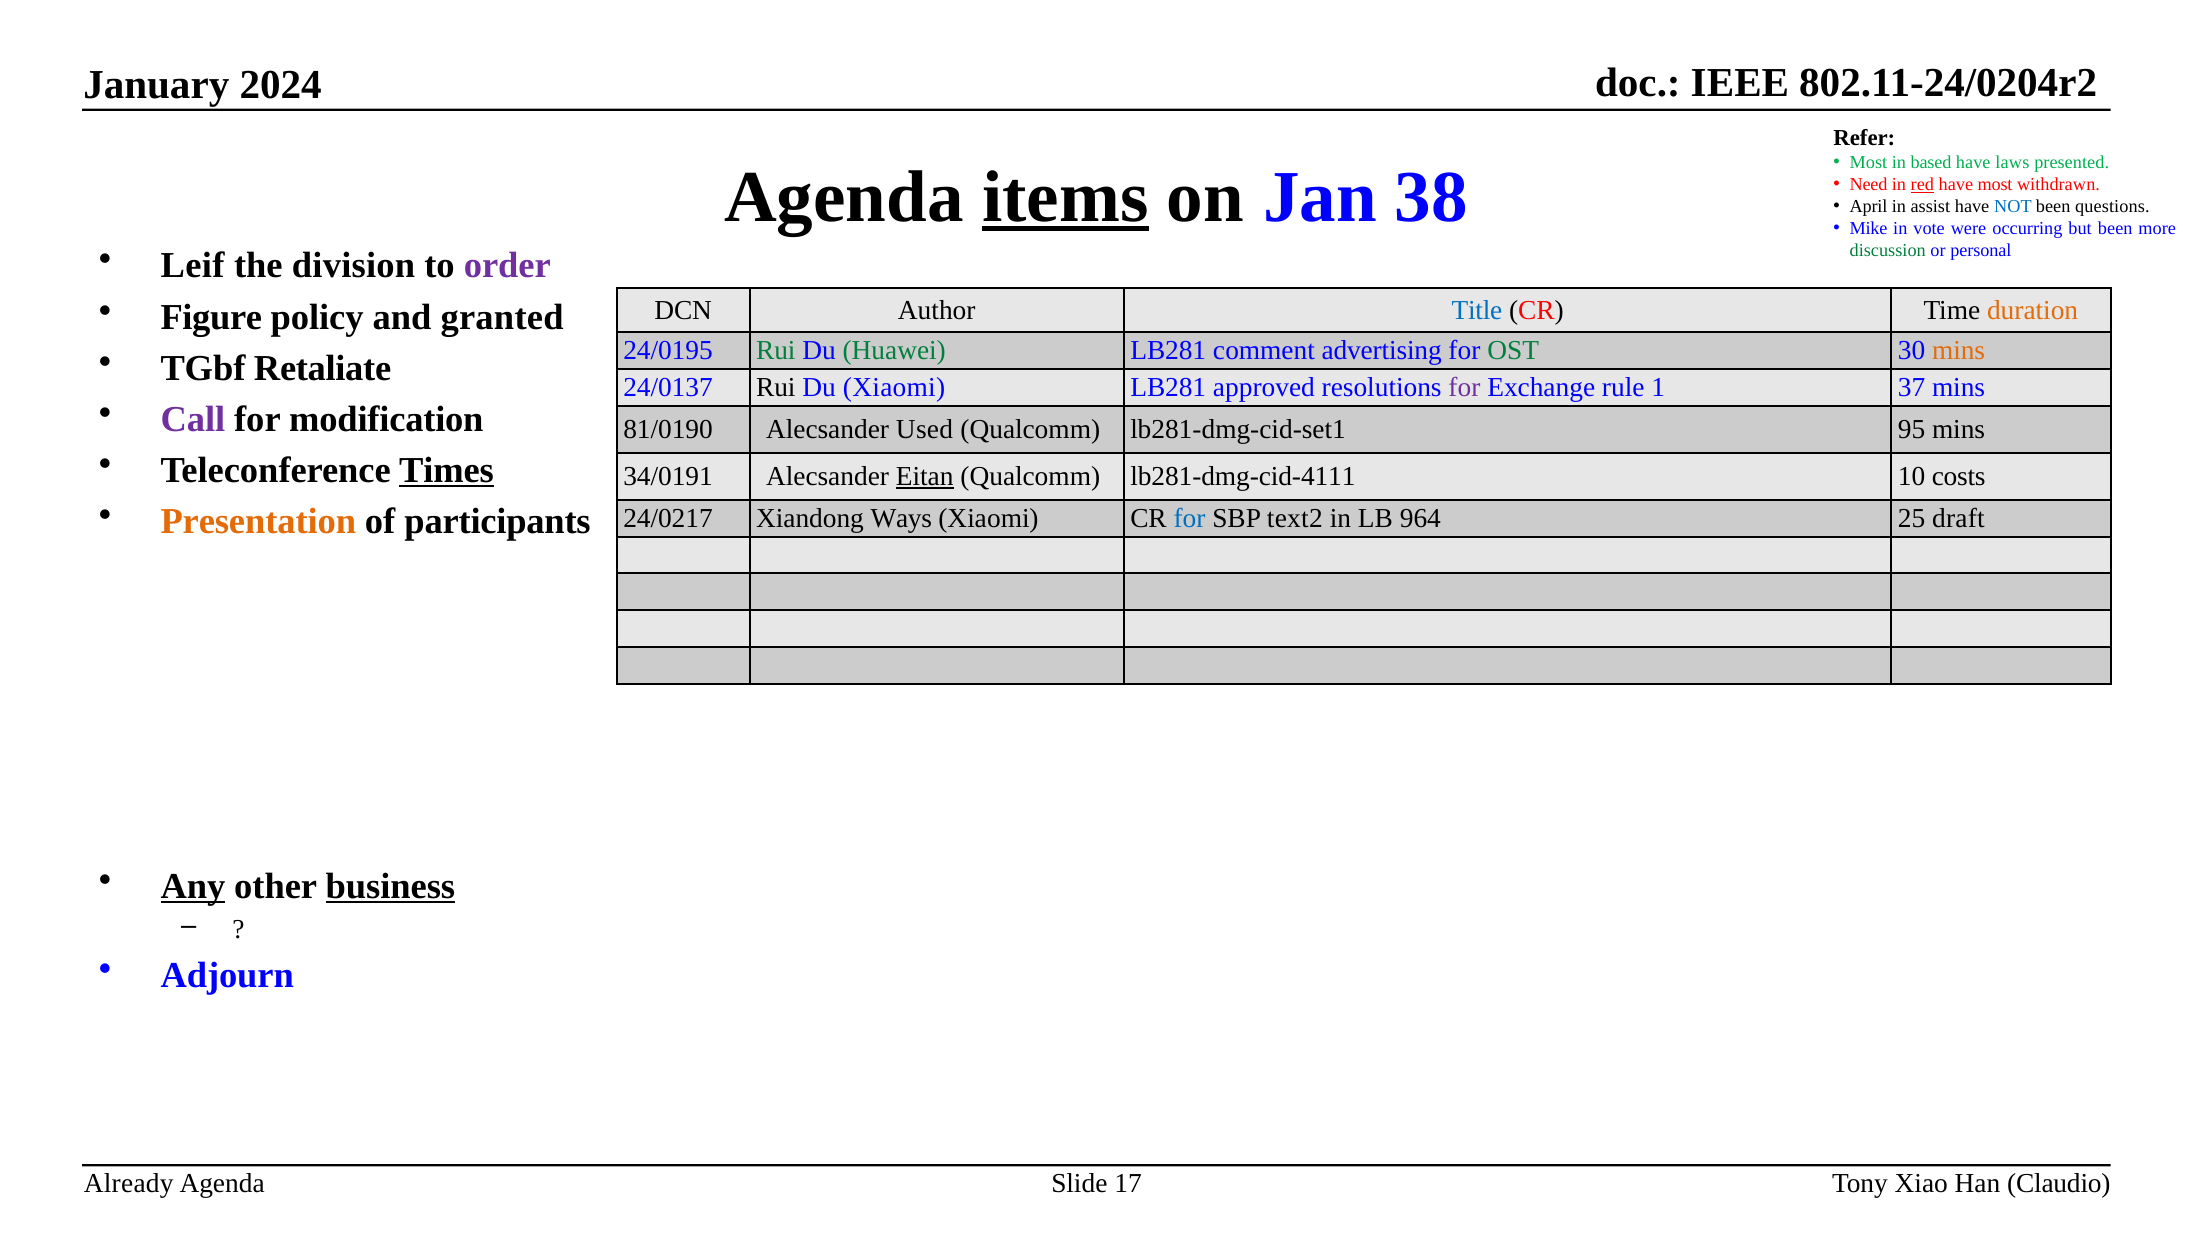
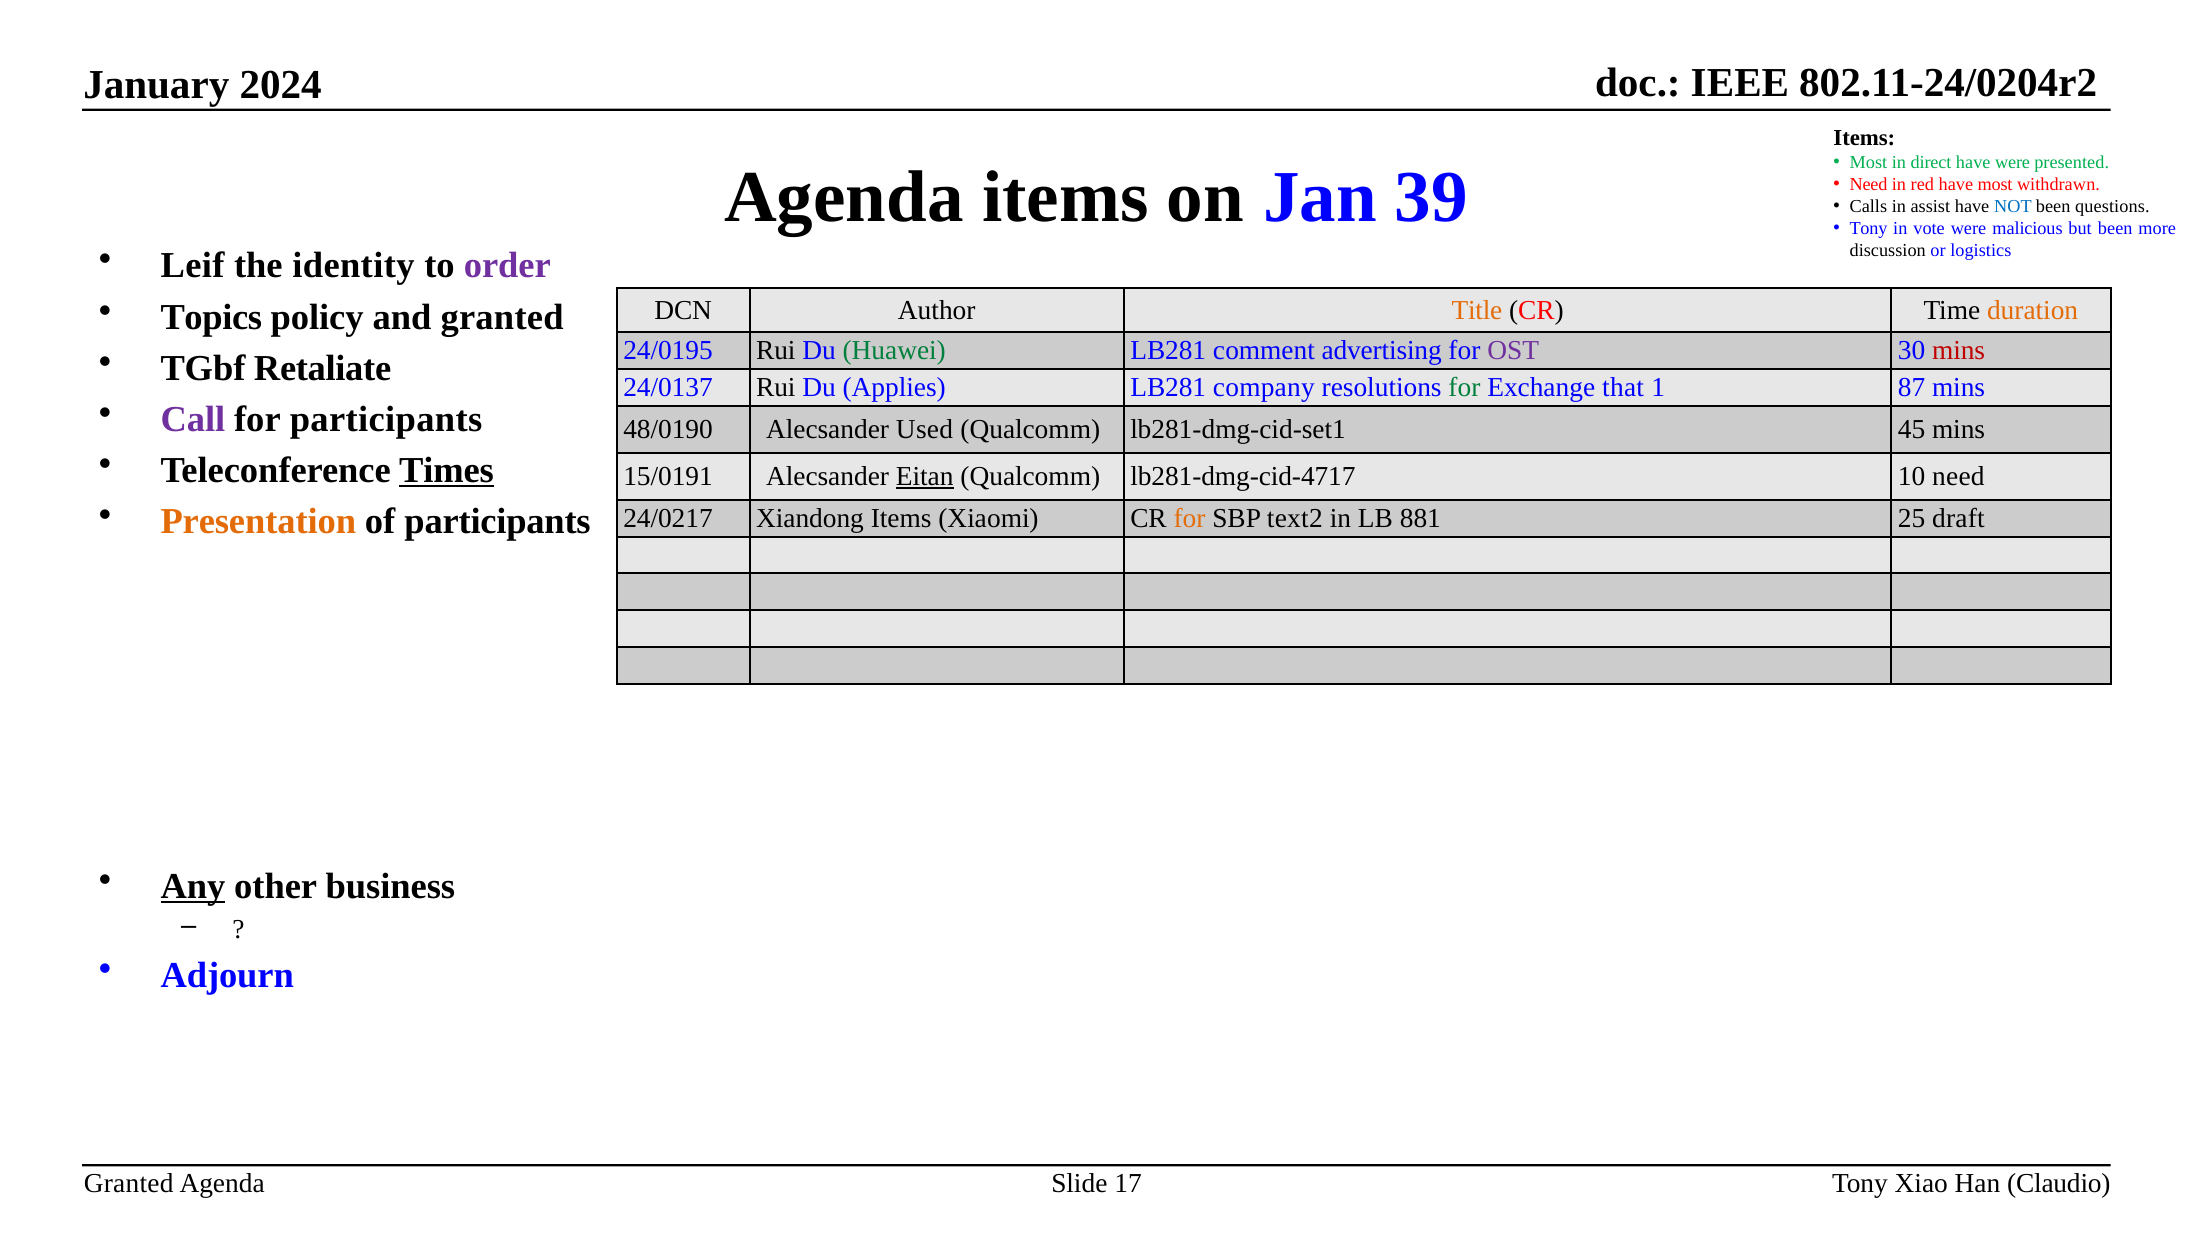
Refer: Refer -> Items (1864, 138)
based: based -> direct (1931, 163)
have laws: laws -> were (2013, 163)
items underline: present -> none (1065, 197)
38: 38 -> 39 (1432, 197)
red underline: present -> none (1922, 184)
April: April -> Calls (1868, 206)
Mike: Mike -> Tony (1869, 228)
occurring: occurring -> malicious (2028, 228)
discussion colour: green -> black (1888, 250)
personal: personal -> logistics (1981, 250)
division: division -> identity (353, 266)
Title colour: blue -> orange (1477, 310)
Figure: Figure -> Topics (211, 317)
Rui colour: green -> black (776, 350)
OST colour: green -> purple (1513, 350)
mins colour: orange -> red (1959, 350)
Du Xiaomi: Xiaomi -> Applies (894, 387)
approved: approved -> company (1264, 387)
for colour: purple -> green (1464, 387)
rule: rule -> that (1623, 387)
37: 37 -> 87 (1912, 387)
for modification: modification -> participants (386, 419)
81/0190: 81/0190 -> 48/0190 (668, 429)
95: 95 -> 45 (1912, 429)
34/0191: 34/0191 -> 15/0191 (668, 476)
lb281-dmg-cid-4111: lb281-dmg-cid-4111 -> lb281-dmg-cid-4717 (1243, 476)
10 costs: costs -> need (1958, 476)
Xiandong Ways: Ways -> Items (901, 518)
for colour: blue -> orange (1190, 518)
964: 964 -> 881 (1420, 518)
business underline: present -> none (390, 886)
Already: Already -> Granted (129, 1183)
